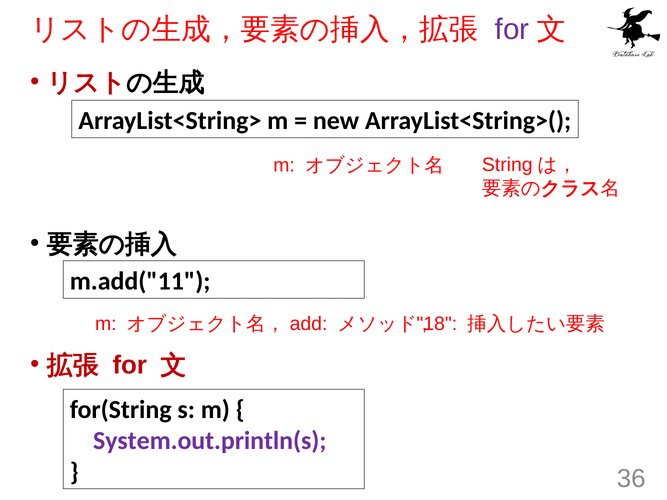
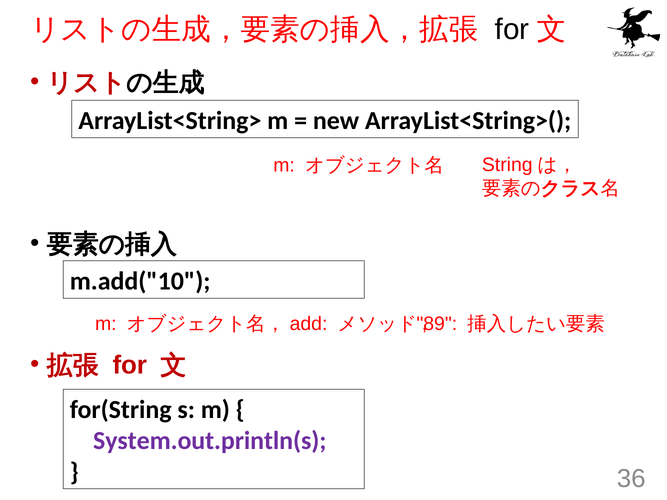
for colour: purple -> black (512, 30)
m.add("11: m.add("11 -> m.add("10 (140, 281)
18: 18 -> 89 (437, 324)
